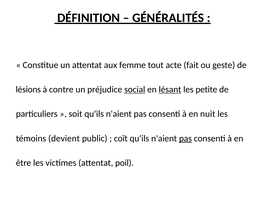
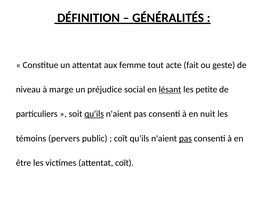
lésions: lésions -> niveau (28, 89)
contre: contre -> marge (61, 89)
social underline: present -> none (135, 89)
qu'ils underline: none -> present (94, 114)
devient: devient -> pervers (64, 138)
attentat poil: poil -> coït (124, 163)
